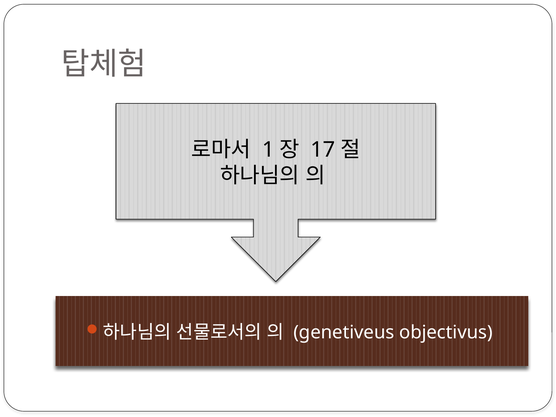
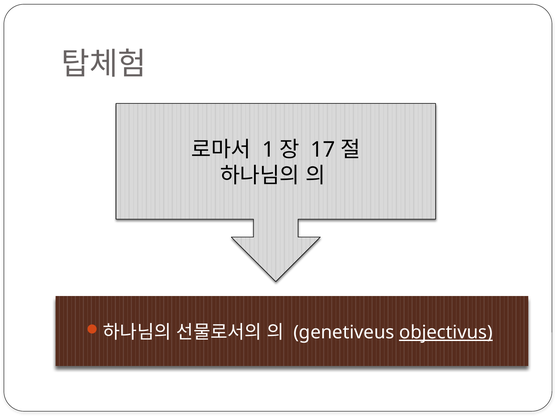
objectivus underline: none -> present (446, 332)
